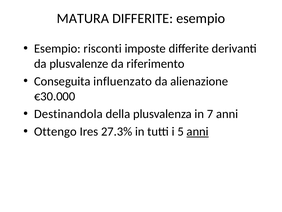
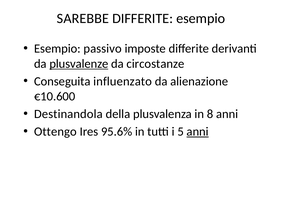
MATURA: MATURA -> SAREBBE (83, 18)
risconti: risconti -> passivo (103, 48)
plusvalenze underline: none -> present (79, 64)
riferimento: riferimento -> circostanze (155, 64)
€30.000: €30.000 -> €10.600 (55, 96)
7: 7 -> 8 (210, 114)
27.3%: 27.3% -> 95.6% (117, 131)
